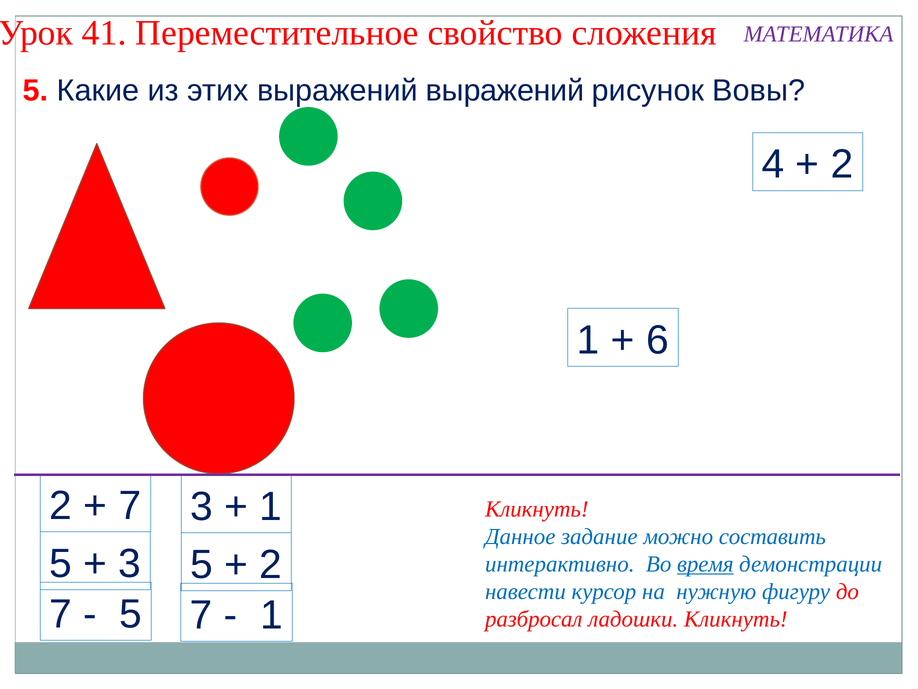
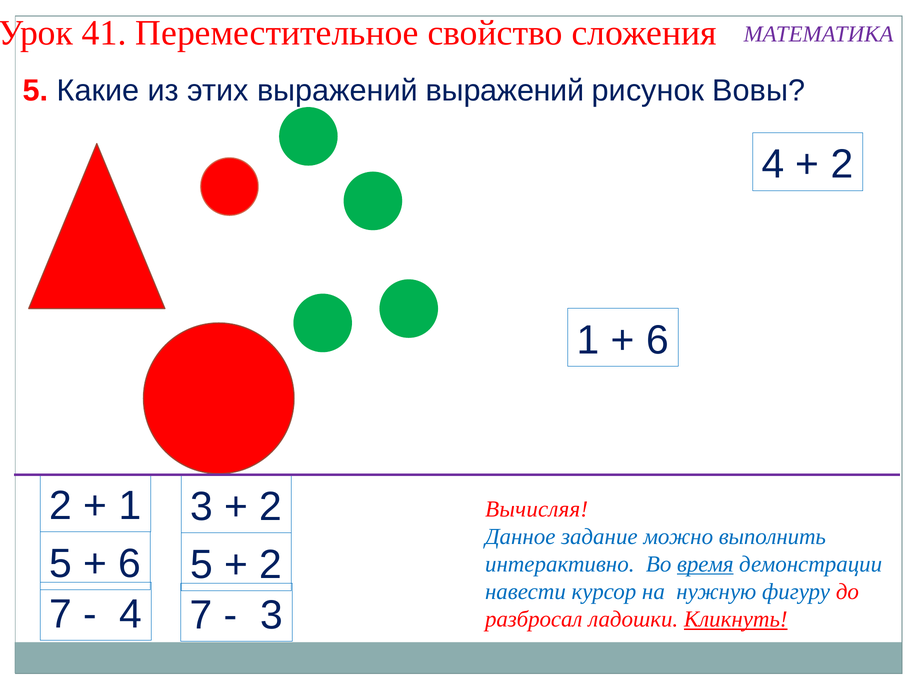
7: 7 -> 1 (130, 505)
1: 1 -> 2 (271, 506)
Кликнуть: Кликнуть -> Вычисляя (537, 509)
составить: составить -> выполнить (772, 536)
3: 3 -> 6 (130, 563)
5: 5 -> 4 (131, 614)
1: 1 -> 3 (271, 615)
Кликнуть underline: none -> present (736, 619)
